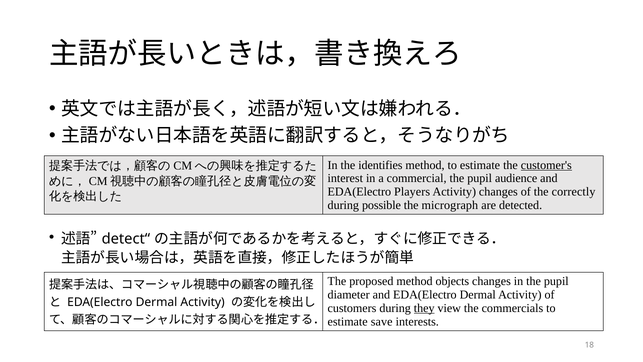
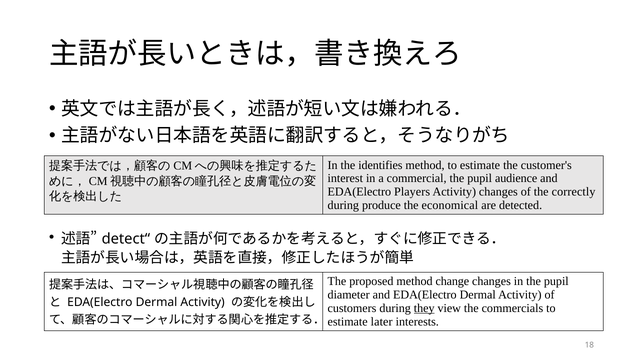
customer's underline: present -> none (546, 165)
possible: possible -> produce (381, 205)
micrograph: micrograph -> economical (450, 205)
objects: objects -> change (452, 281)
save: save -> later (382, 321)
